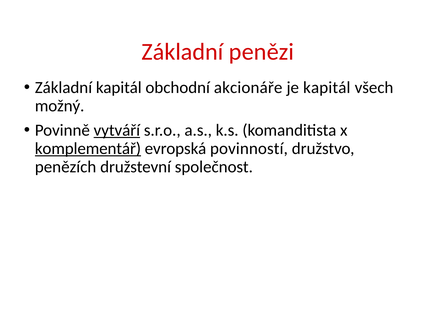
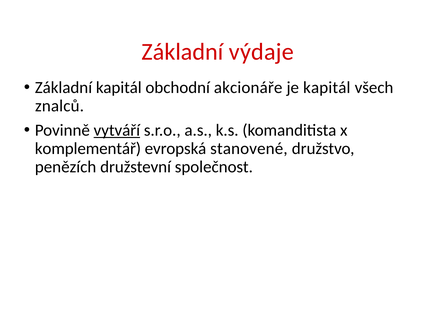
penězi: penězi -> výdaje (261, 52)
možný: možný -> znalců (59, 106)
komplementář underline: present -> none (88, 149)
povinností: povinností -> stanovené (249, 149)
